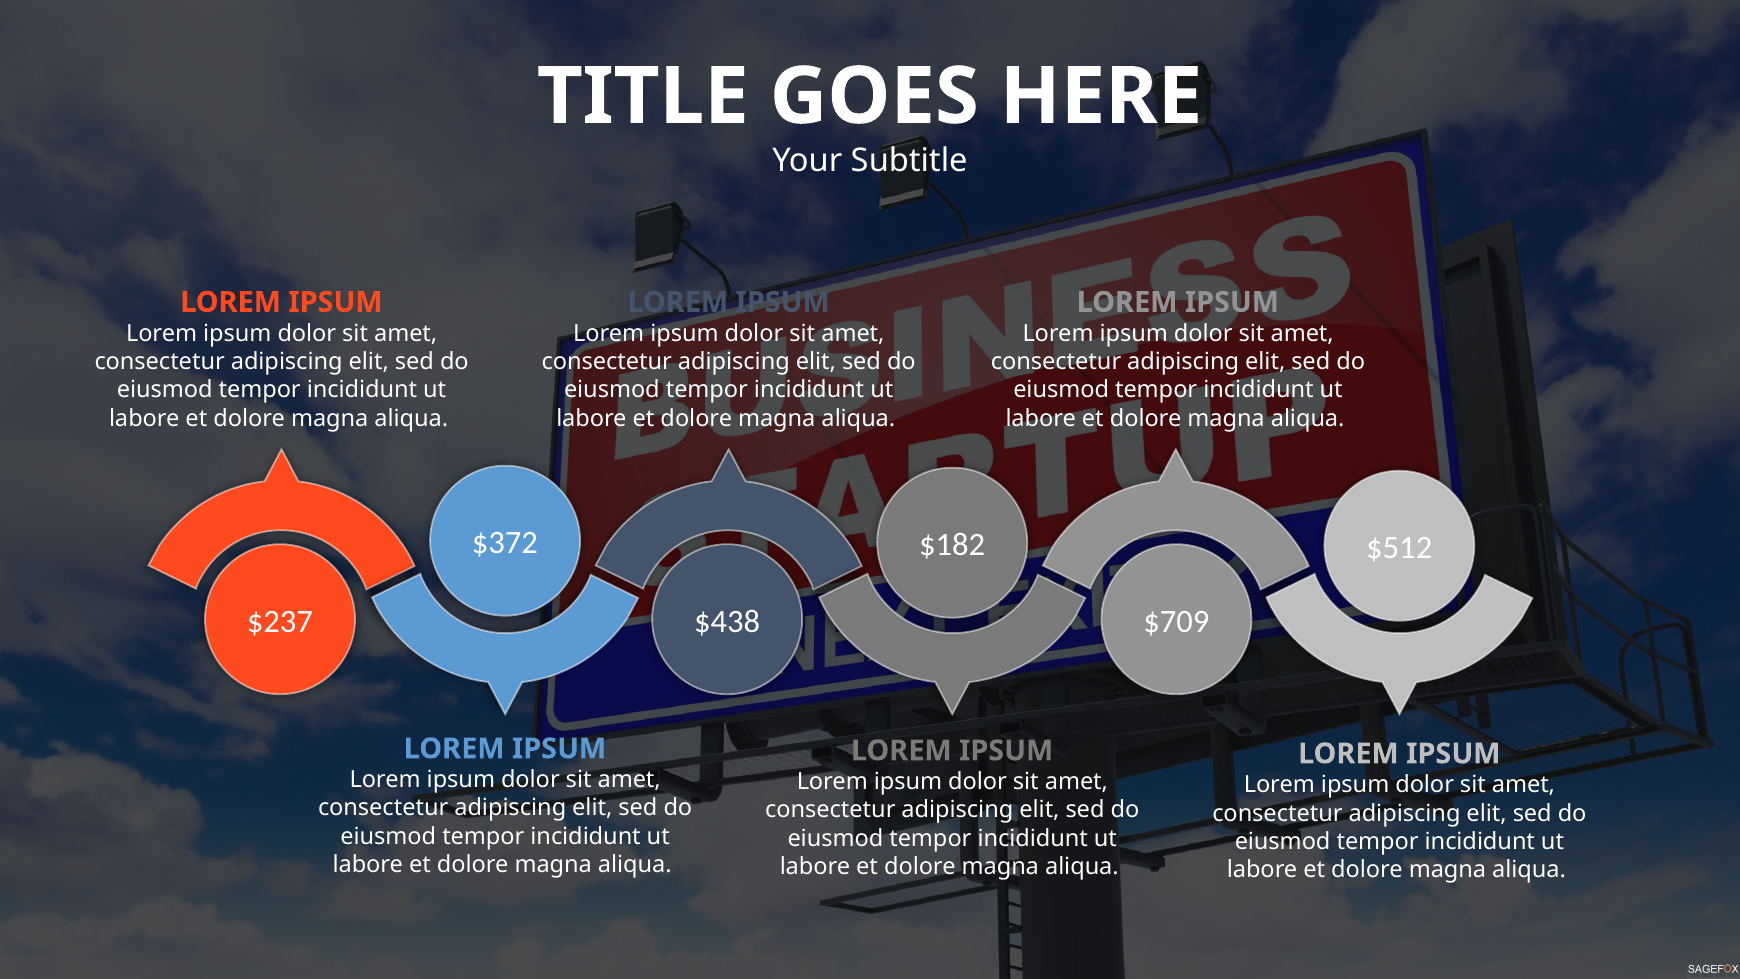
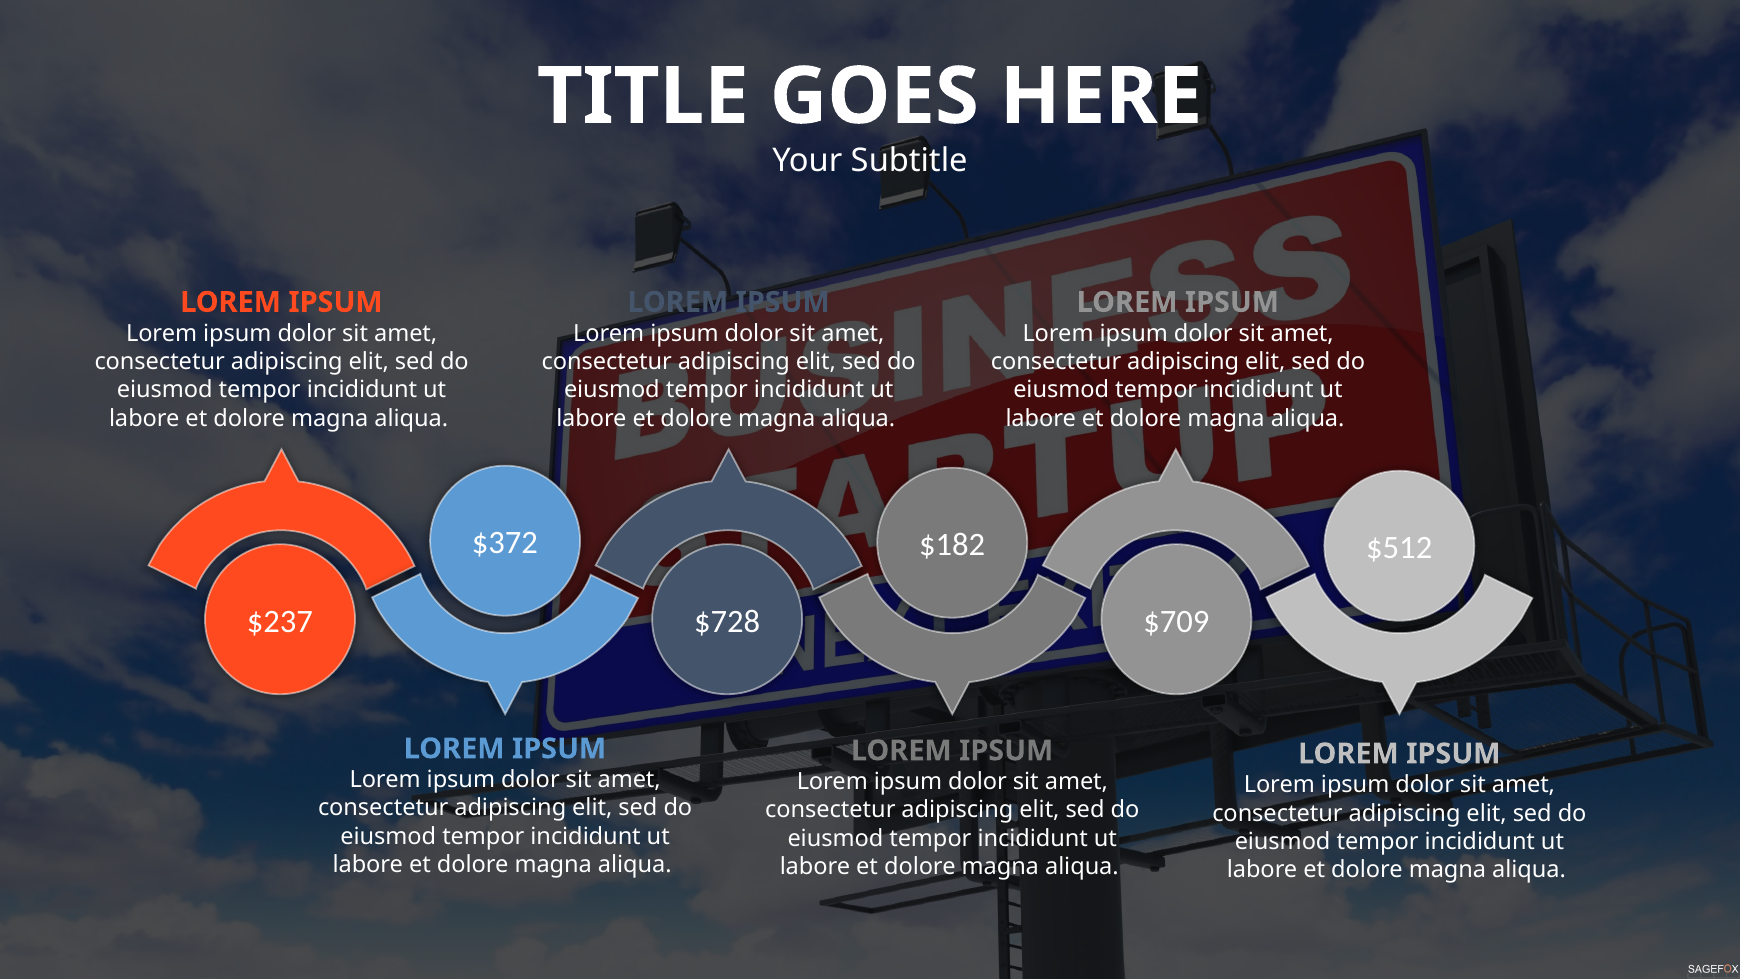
$438: $438 -> $728 (727, 621)
